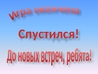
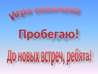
Спустился: Спустился -> Пробегаю (49, 34)
